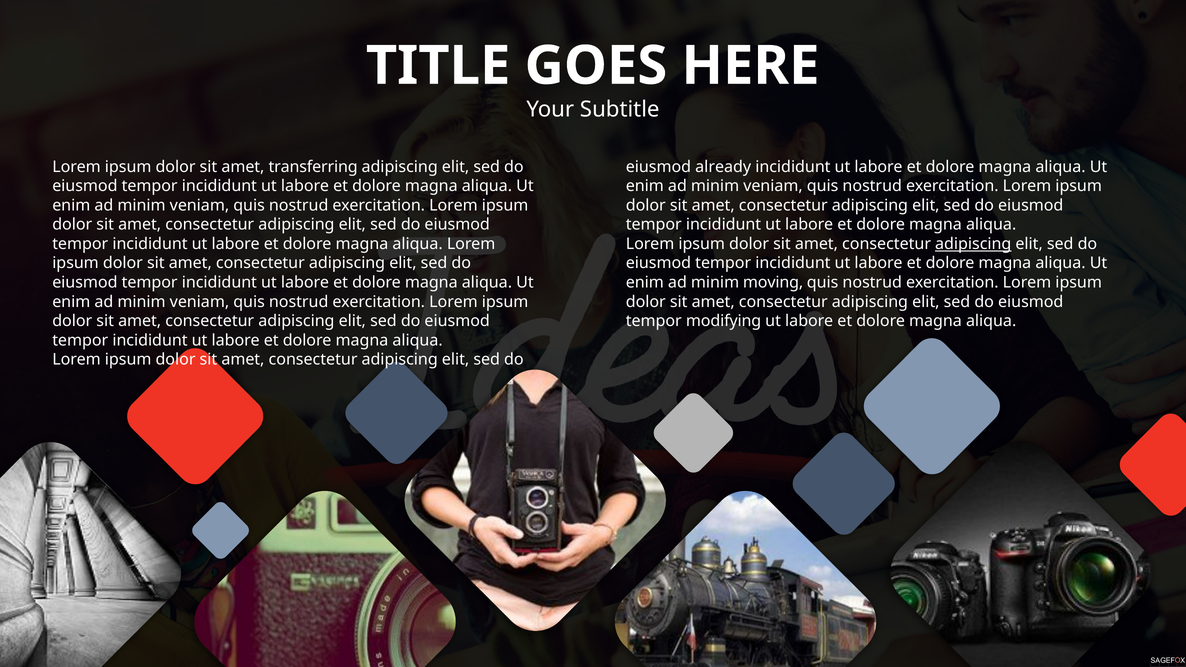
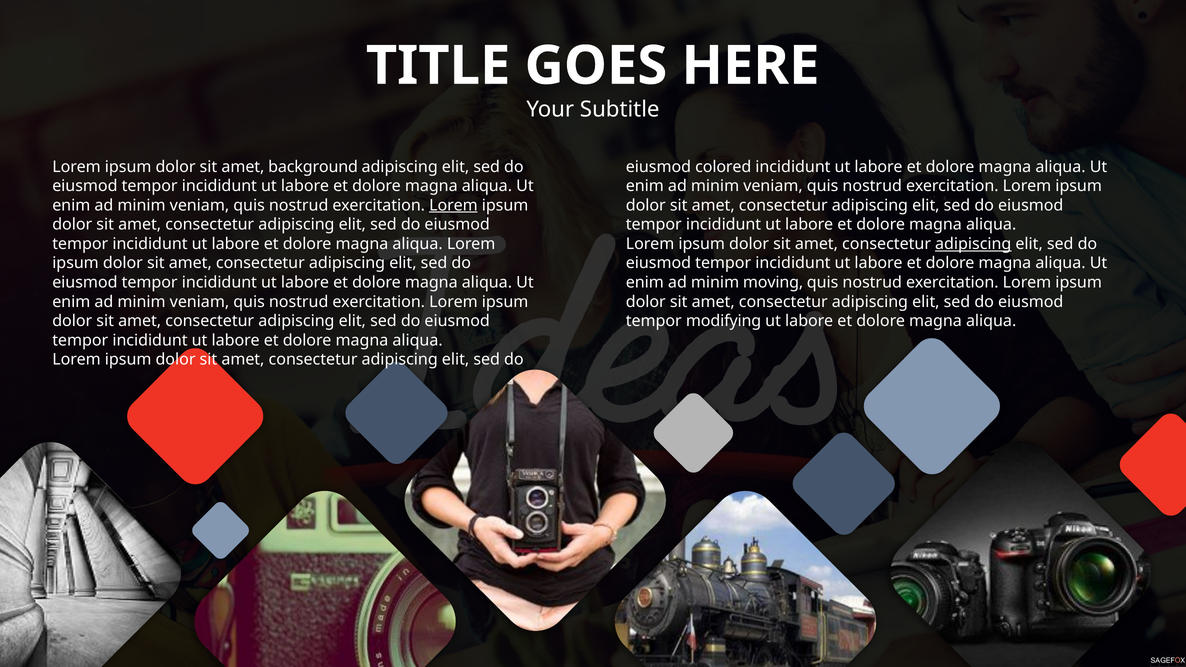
transferring: transferring -> background (313, 167)
already: already -> colored (723, 167)
Lorem underline: none -> present (453, 205)
